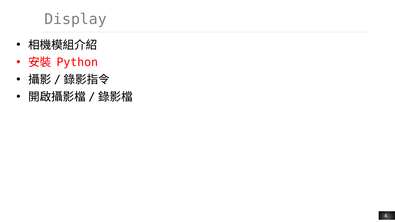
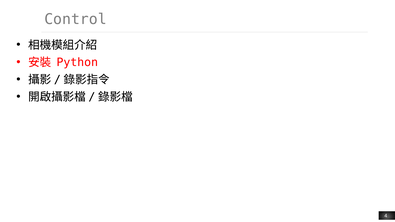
Display: Display -> Control (75, 19)
